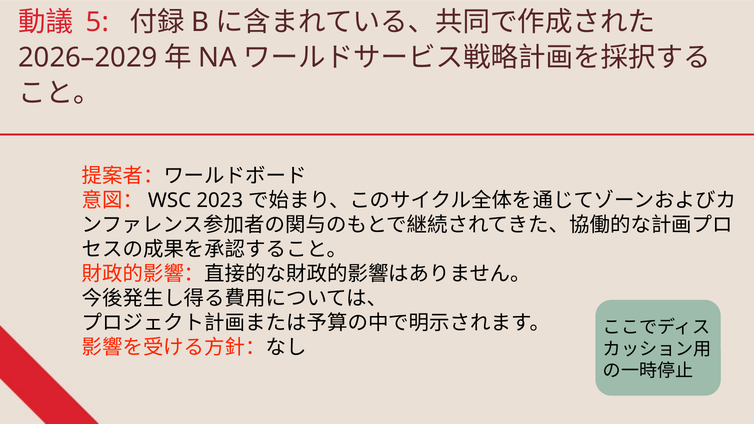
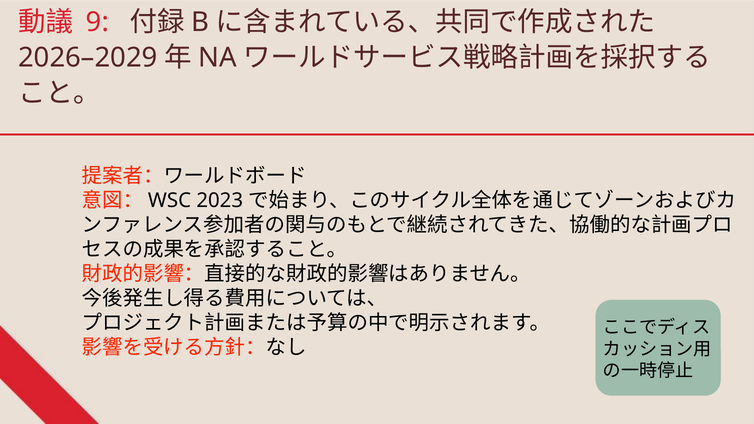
5: 5 -> 9 (97, 22)
